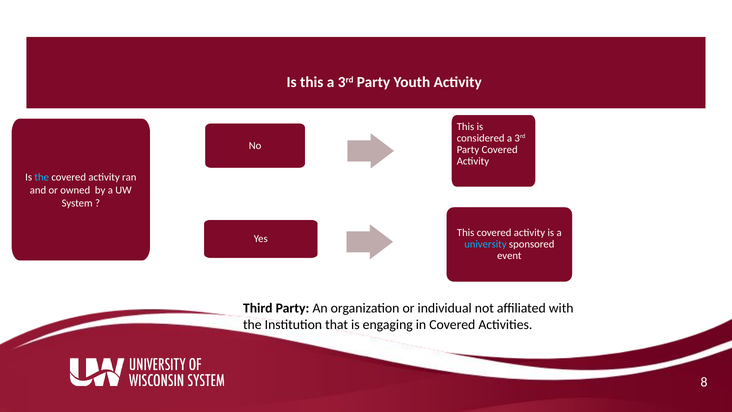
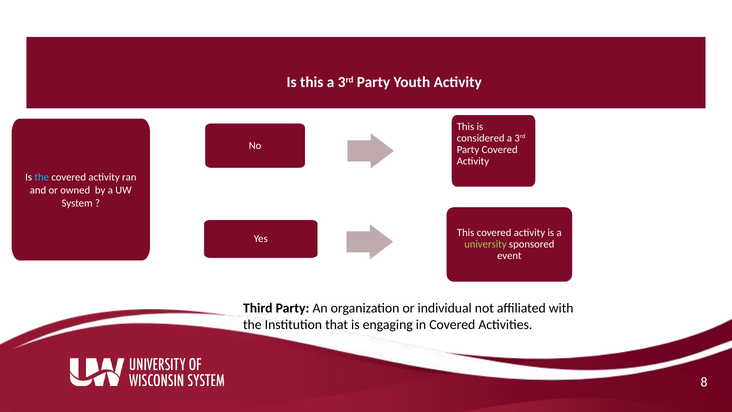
university colour: light blue -> light green (485, 244)
